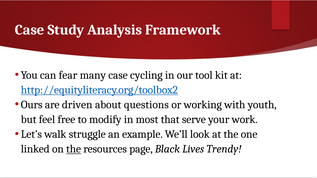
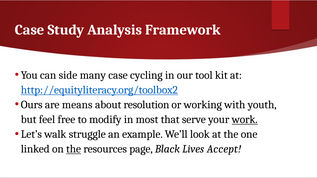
fear: fear -> side (68, 75)
driven: driven -> means (77, 105)
questions: questions -> resolution (146, 105)
work underline: none -> present (245, 120)
Trendy: Trendy -> Accept (224, 149)
